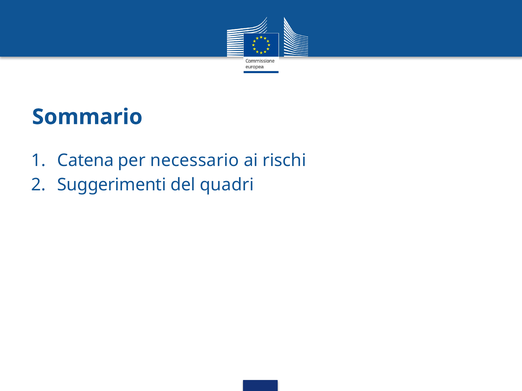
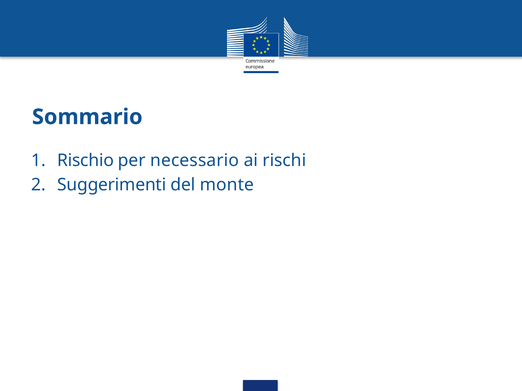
Catena: Catena -> Rischio (86, 161)
quadri: quadri -> monte (227, 185)
